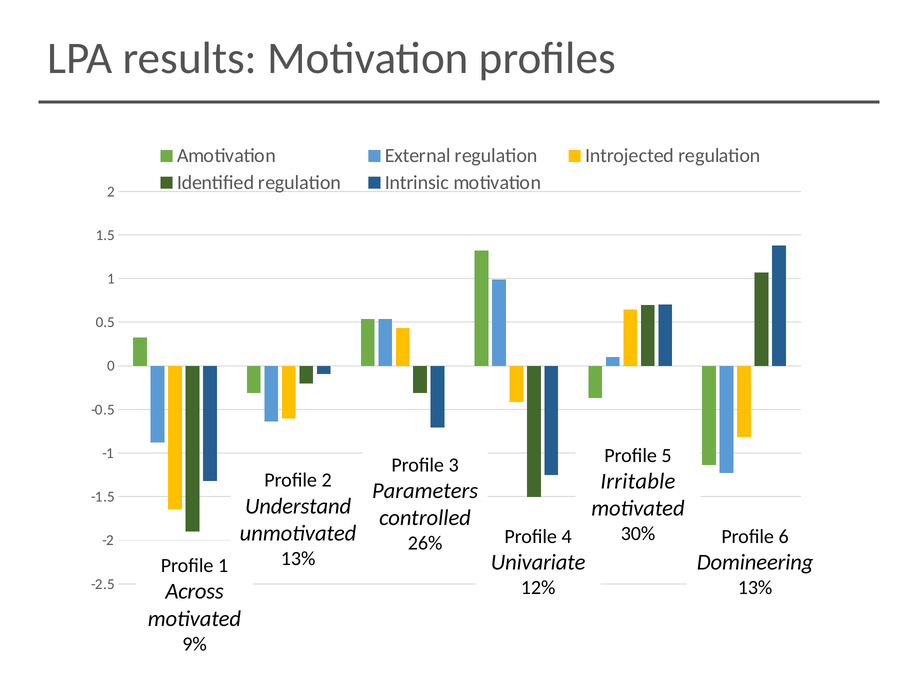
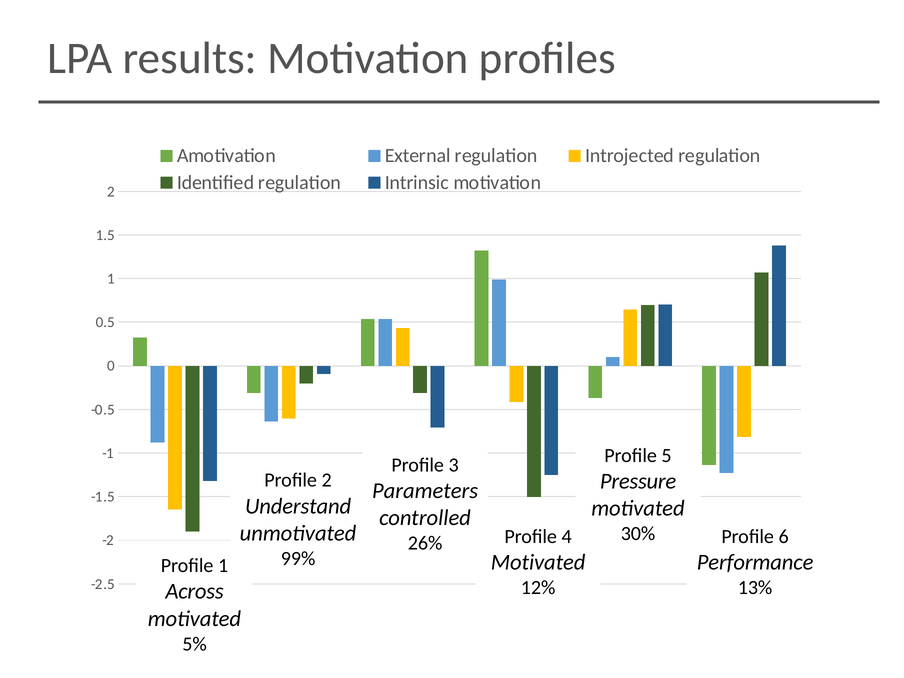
Irritable: Irritable -> Pressure (638, 481)
13%: 13% -> 99% (298, 559)
Univariate: Univariate -> Motivated (538, 562)
Domineering: Domineering -> Performance (755, 562)
9%: 9% -> 5% (195, 644)
